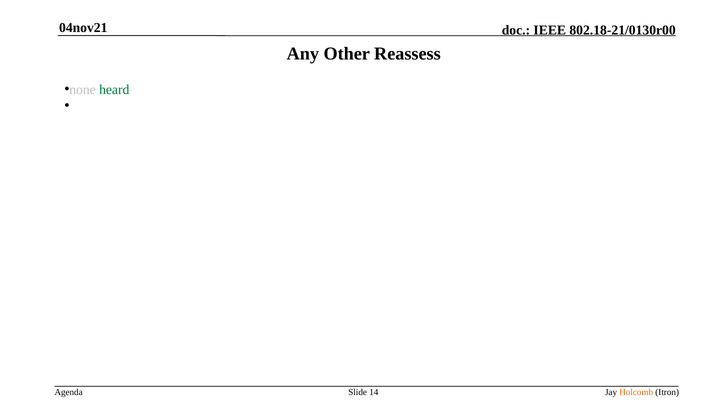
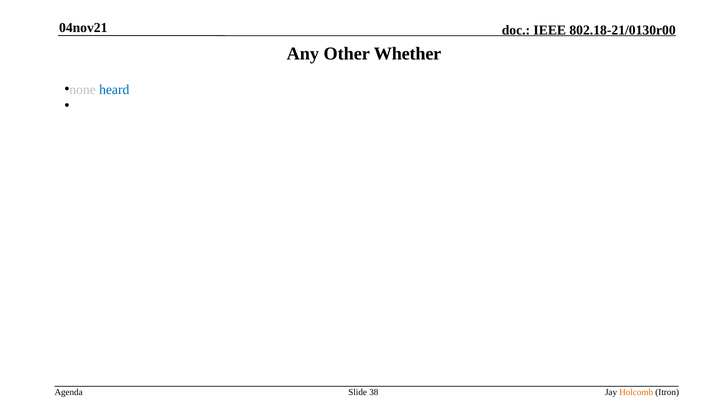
Reassess: Reassess -> Whether (408, 54)
heard colour: green -> blue (114, 90)
14: 14 -> 38 (374, 392)
